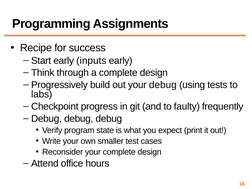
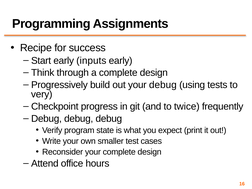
labs: labs -> very (42, 94)
faulty: faulty -> twice (187, 107)
